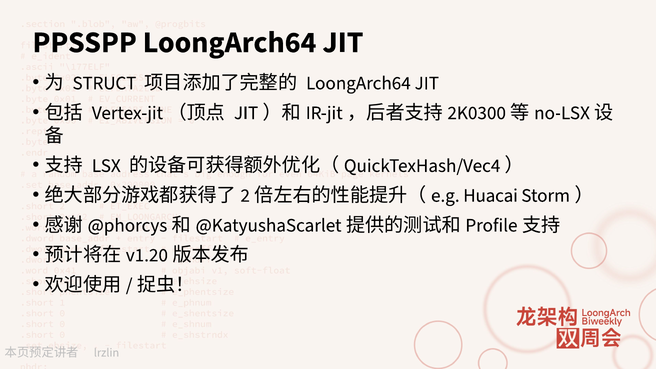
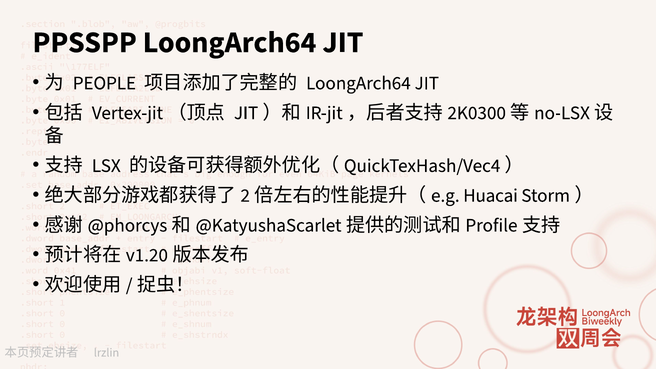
STRUCT: STRUCT -> PEOPLE (104, 83)
